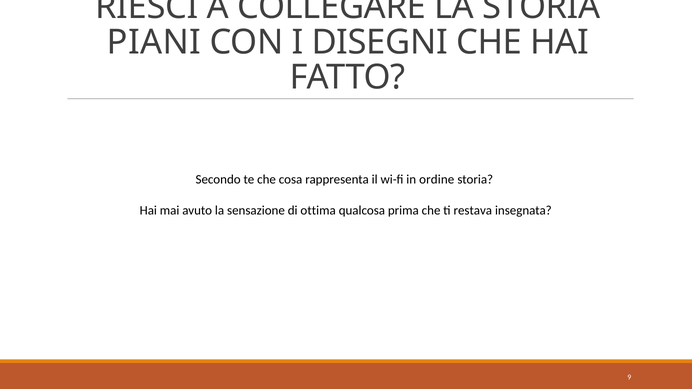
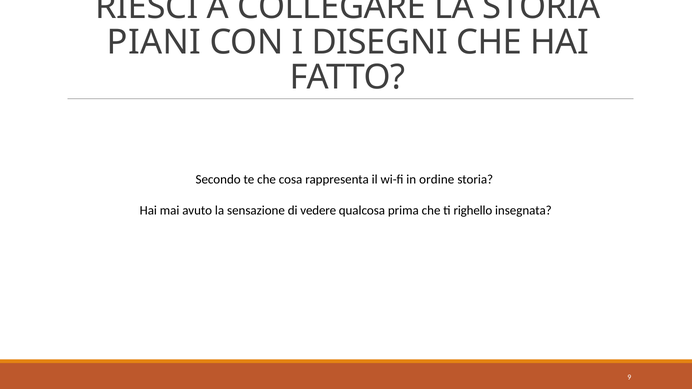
ottima: ottima -> vedere (318, 211)
restava: restava -> righello (473, 211)
